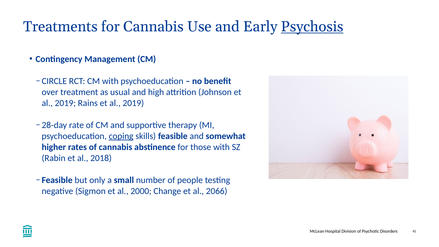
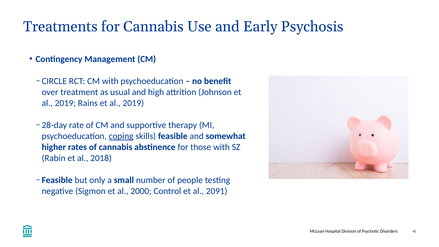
Psychosis underline: present -> none (312, 27)
Change: Change -> Control (167, 191)
2066: 2066 -> 2091 (217, 191)
